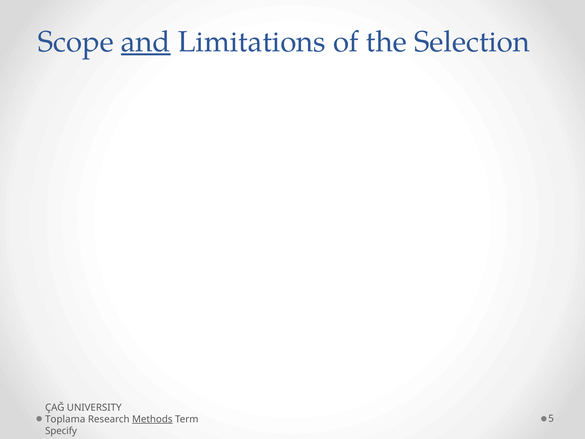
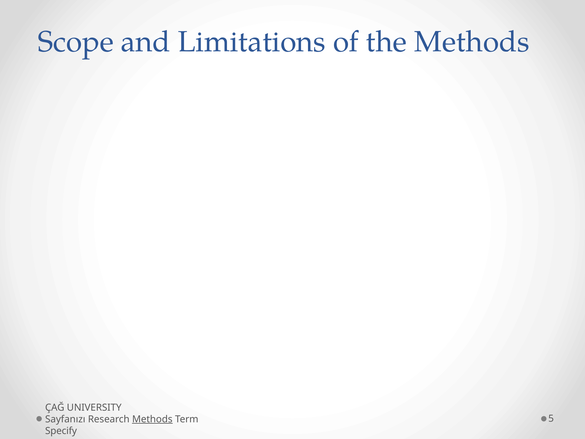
and underline: present -> none (146, 42)
the Selection: Selection -> Methods (472, 42)
Toplama: Toplama -> Sayfanızı (65, 419)
